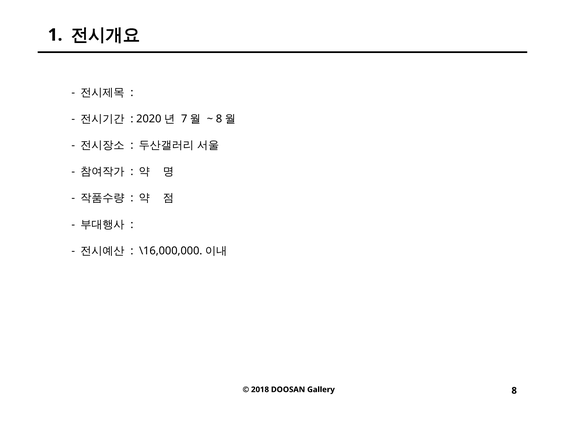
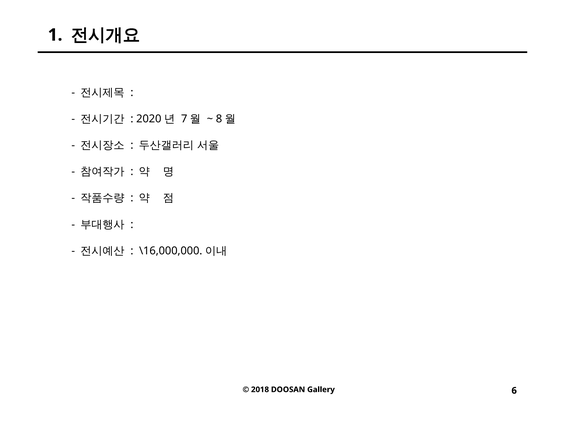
8: 8 -> 6 (514, 390)
